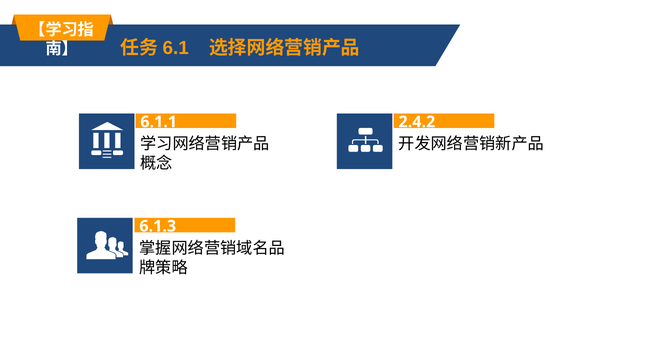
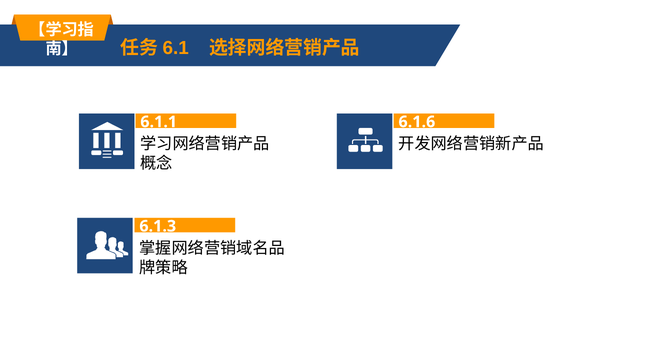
2.4.2: 2.4.2 -> 6.1.6 (417, 122)
